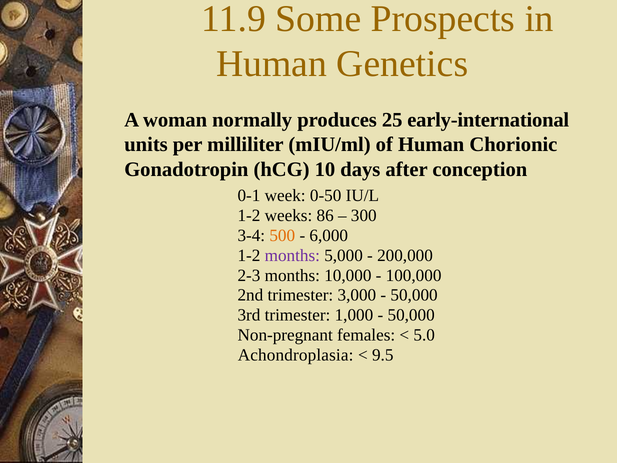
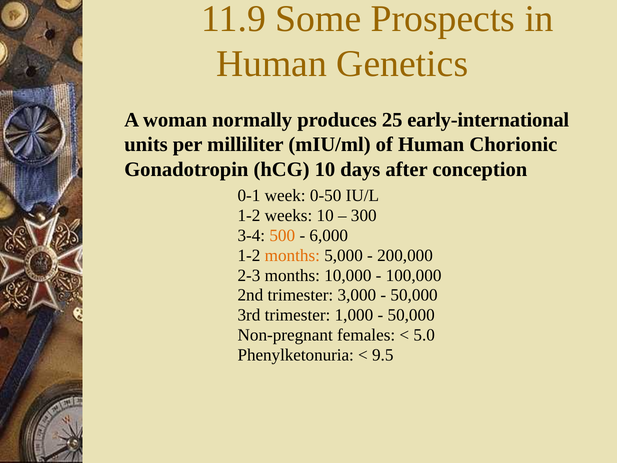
weeks 86: 86 -> 10 (325, 216)
months colour: purple -> orange (292, 255)
Achondroplasia: Achondroplasia -> Phenylketonuria (296, 355)
